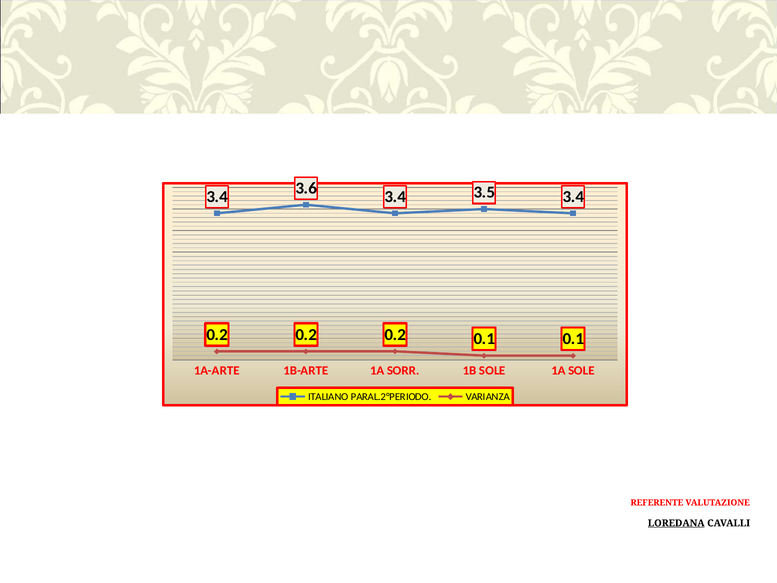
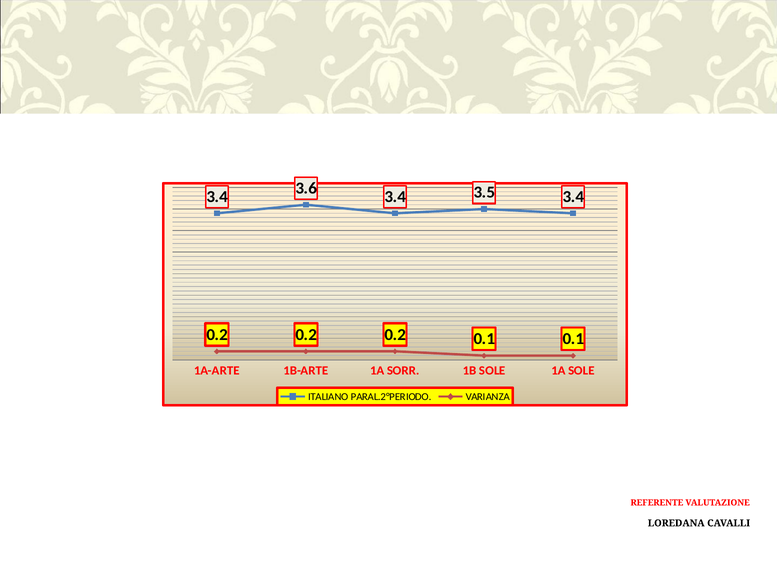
LOREDANA underline: present -> none (676, 523)
